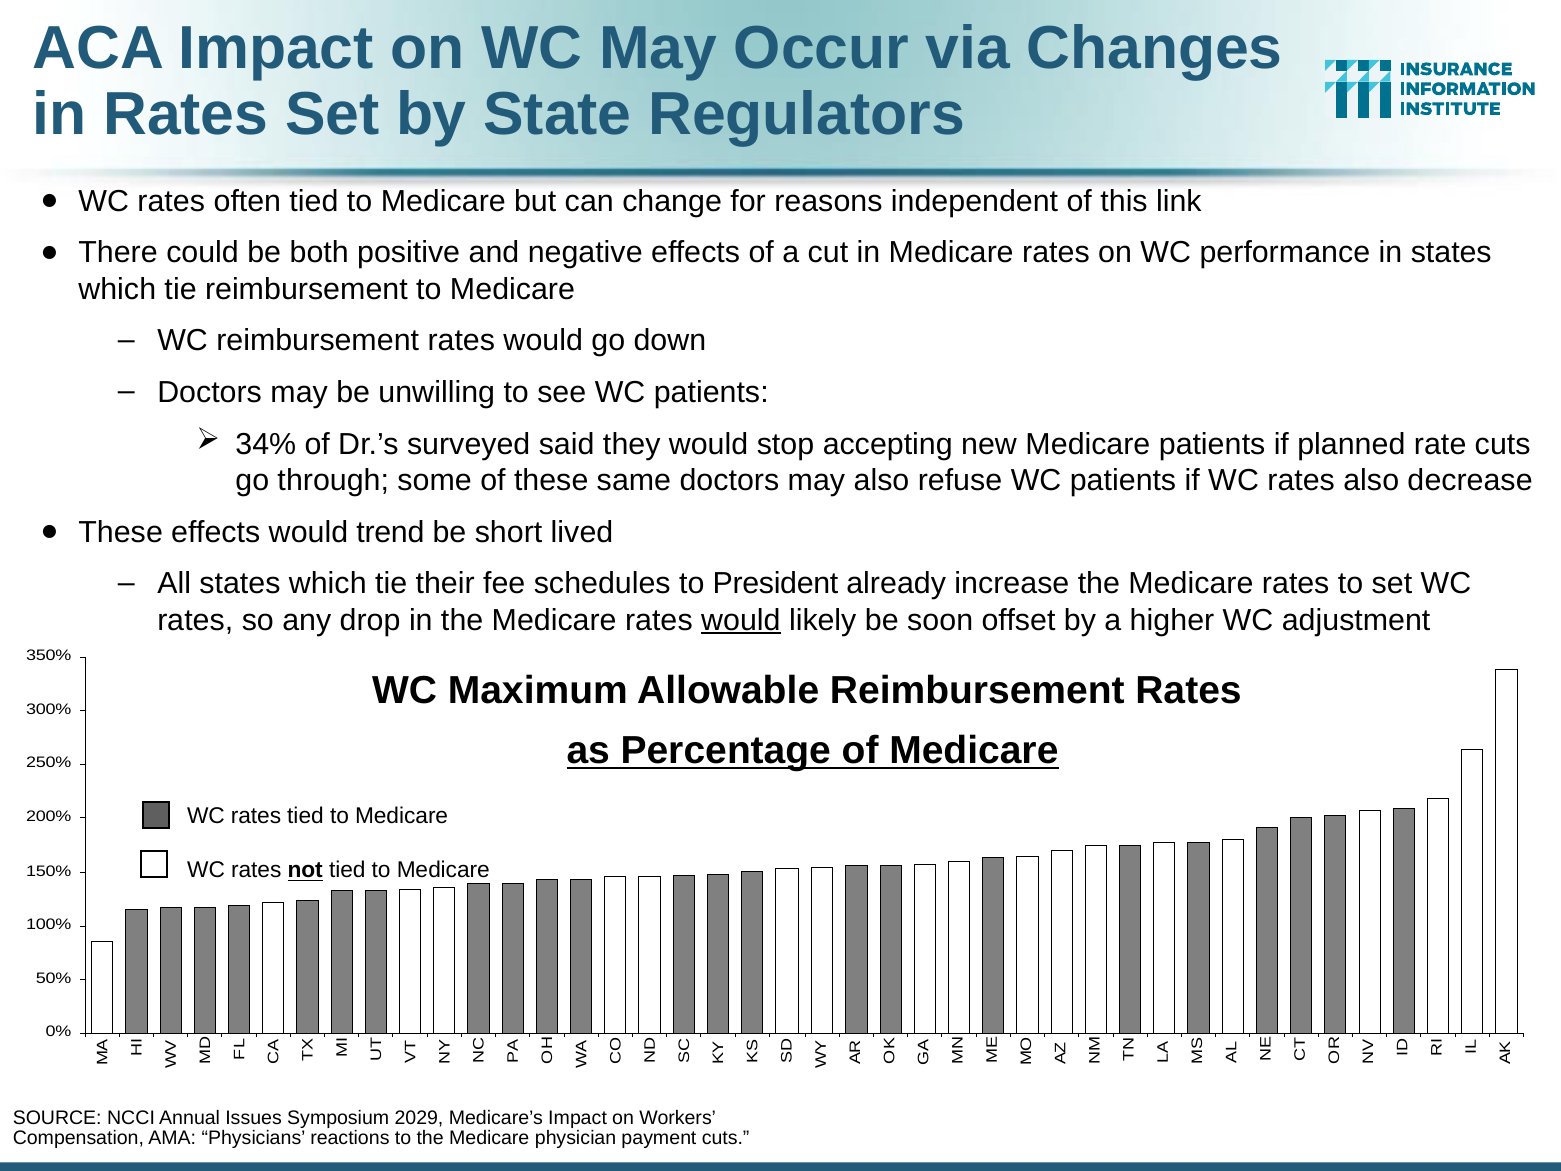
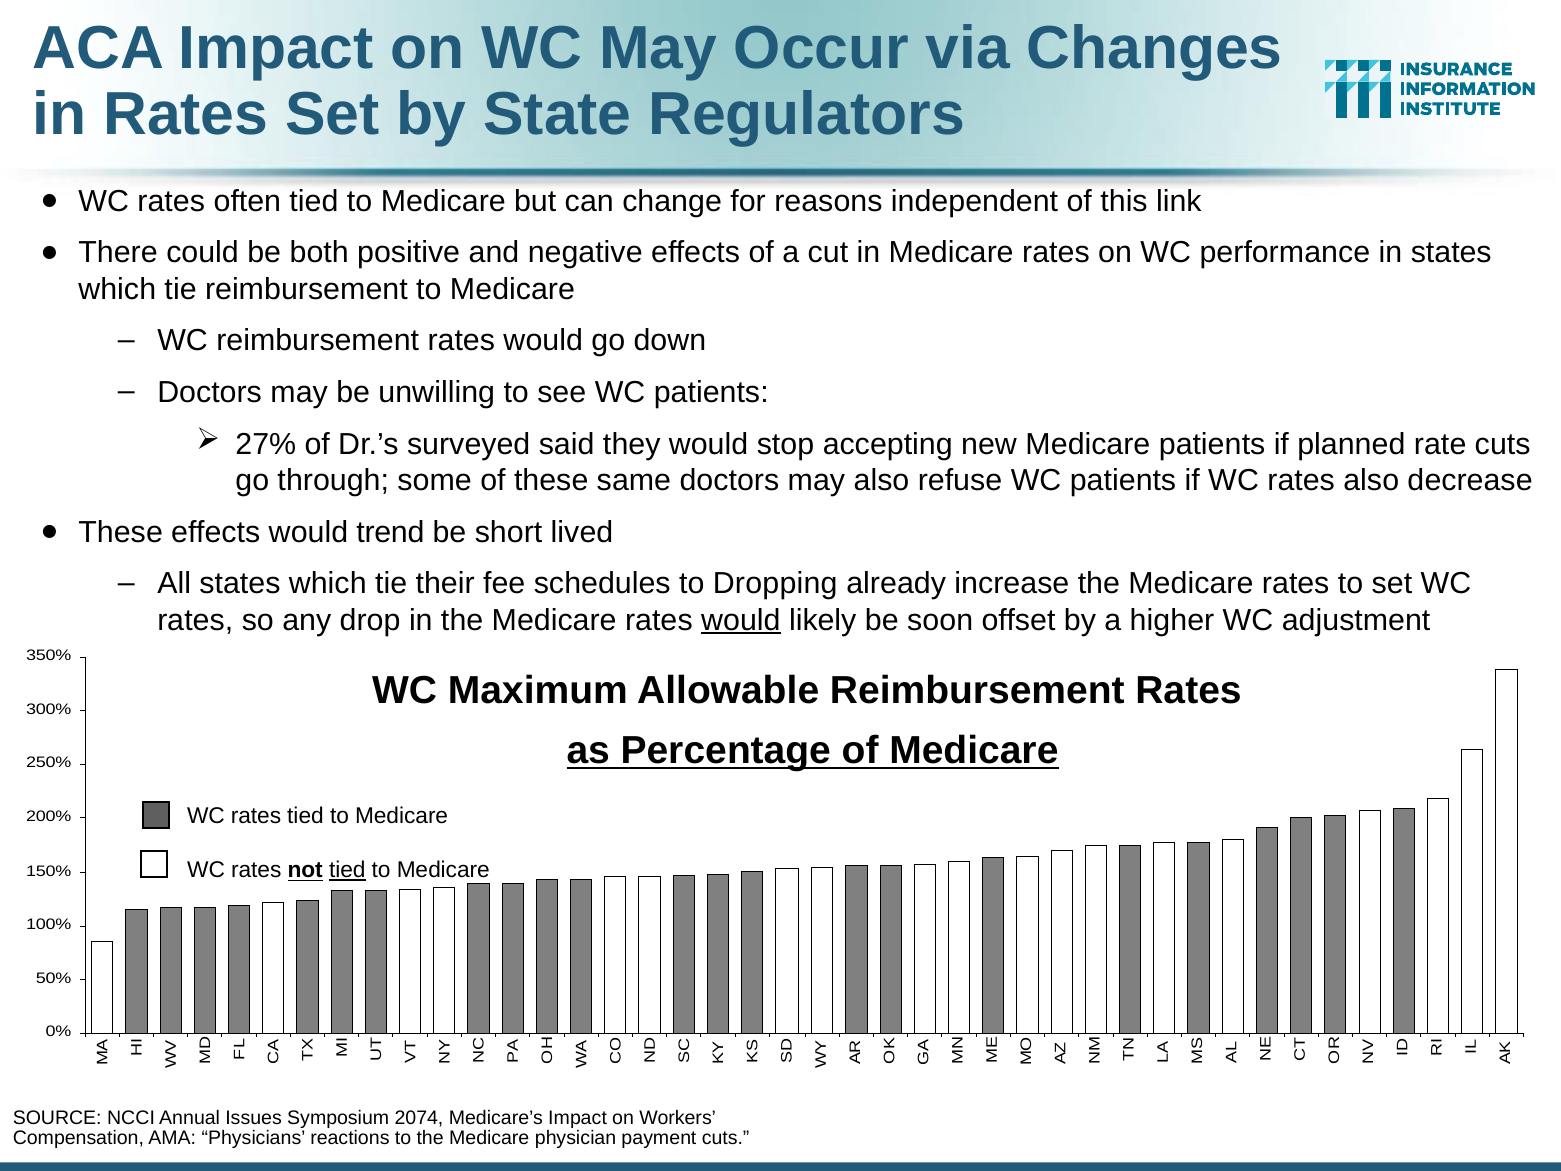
34%: 34% -> 27% (266, 444)
President: President -> Dropping (775, 584)
tied underline: none -> present (347, 870)
2029: 2029 -> 2074 (419, 1118)
